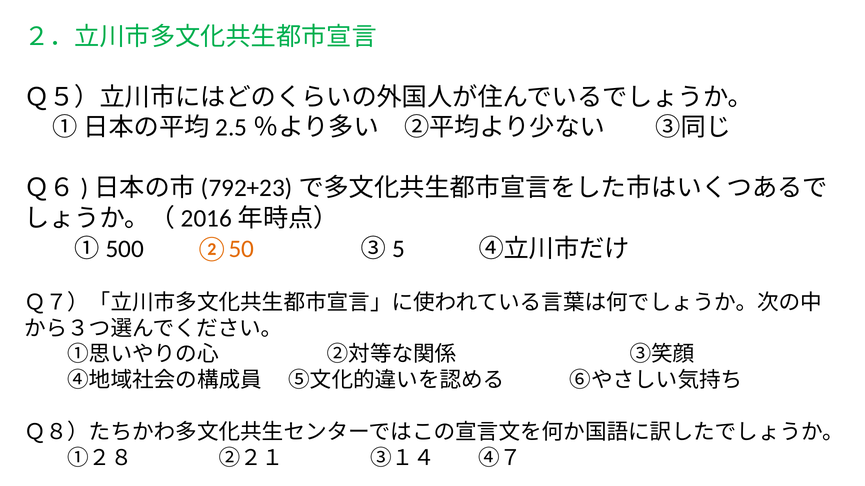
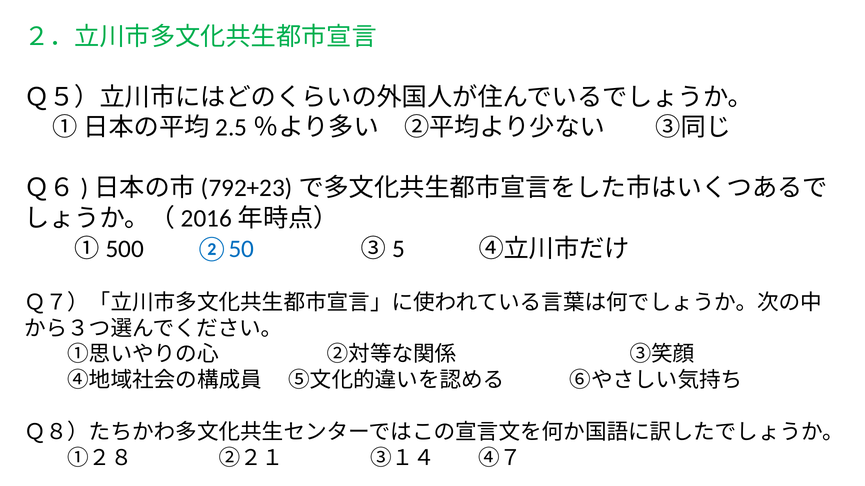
②50 colour: orange -> blue (225, 249)
